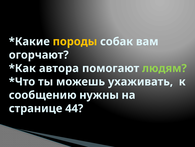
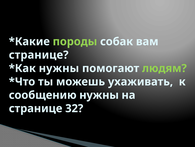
породы colour: yellow -> light green (75, 41)
огорчают: огорчают -> странице (39, 55)
автора: автора -> нужны (59, 68)
44: 44 -> 32 (74, 108)
